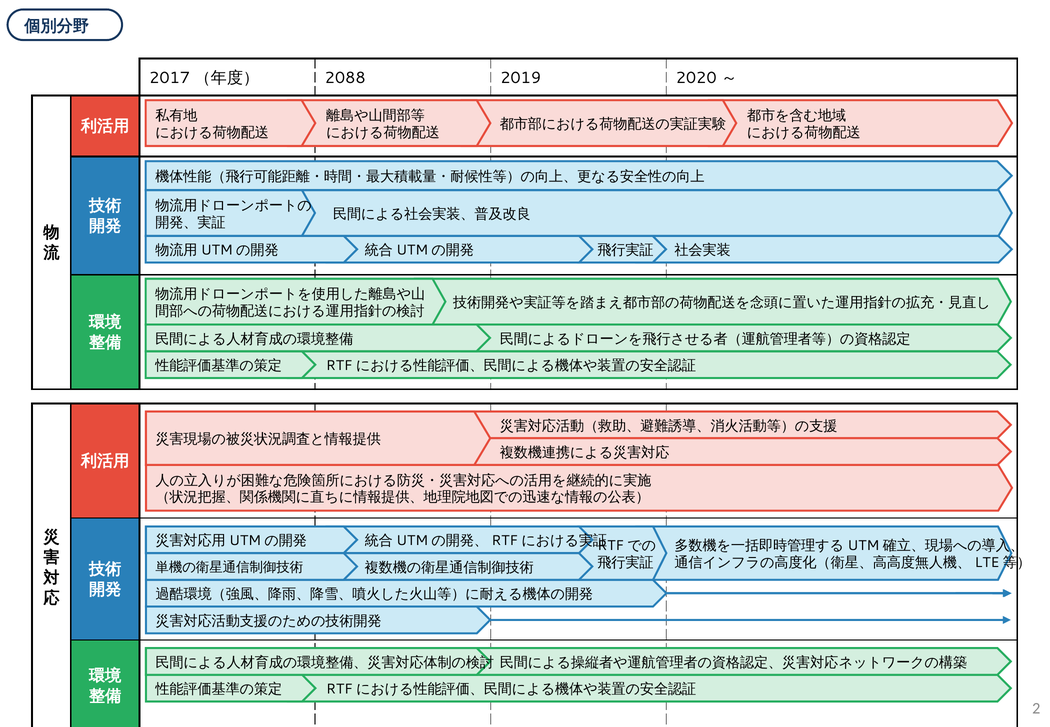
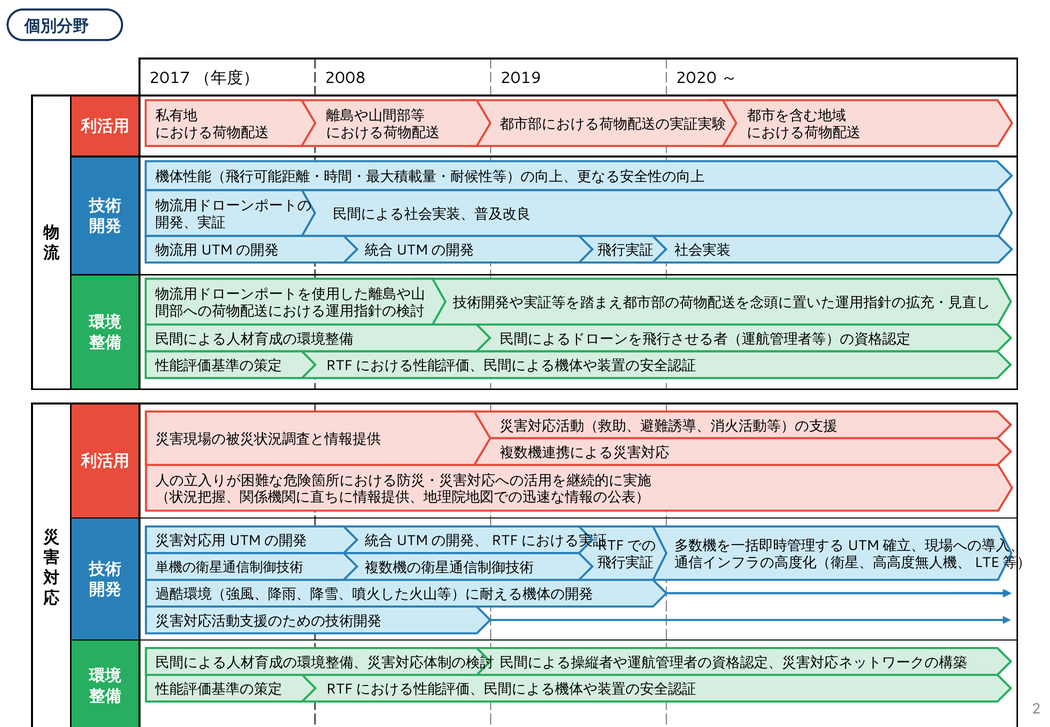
2088: 2088 -> 2008 (345, 78)
